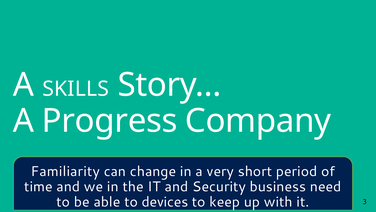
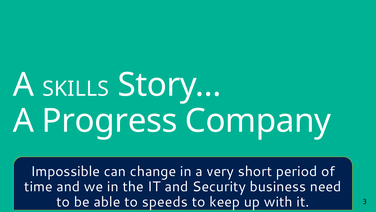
Familiarity: Familiarity -> Impossible (65, 171)
devices: devices -> speeds (165, 202)
